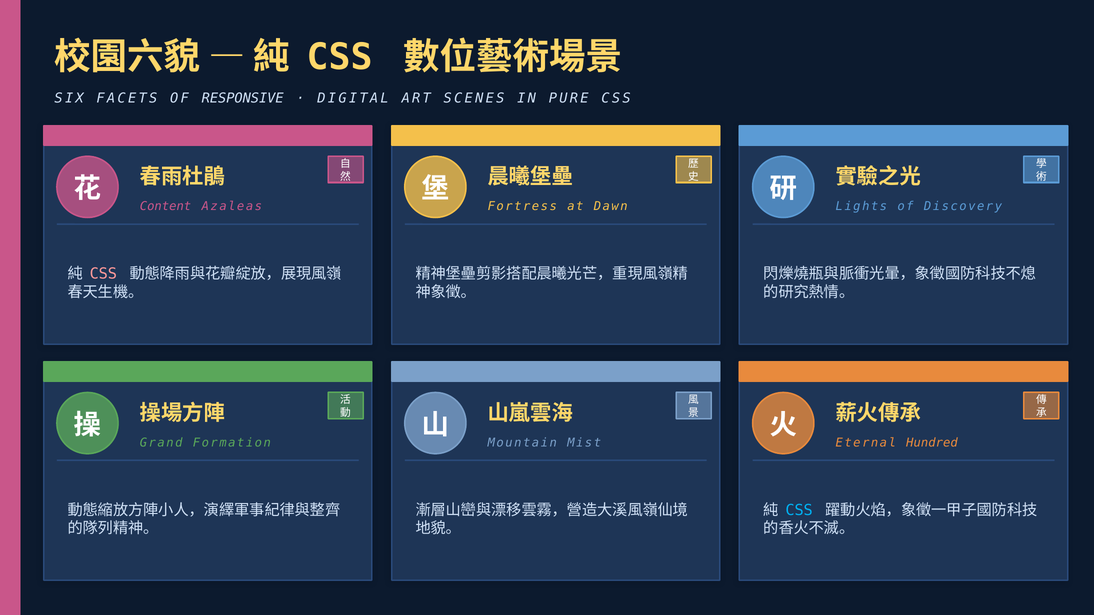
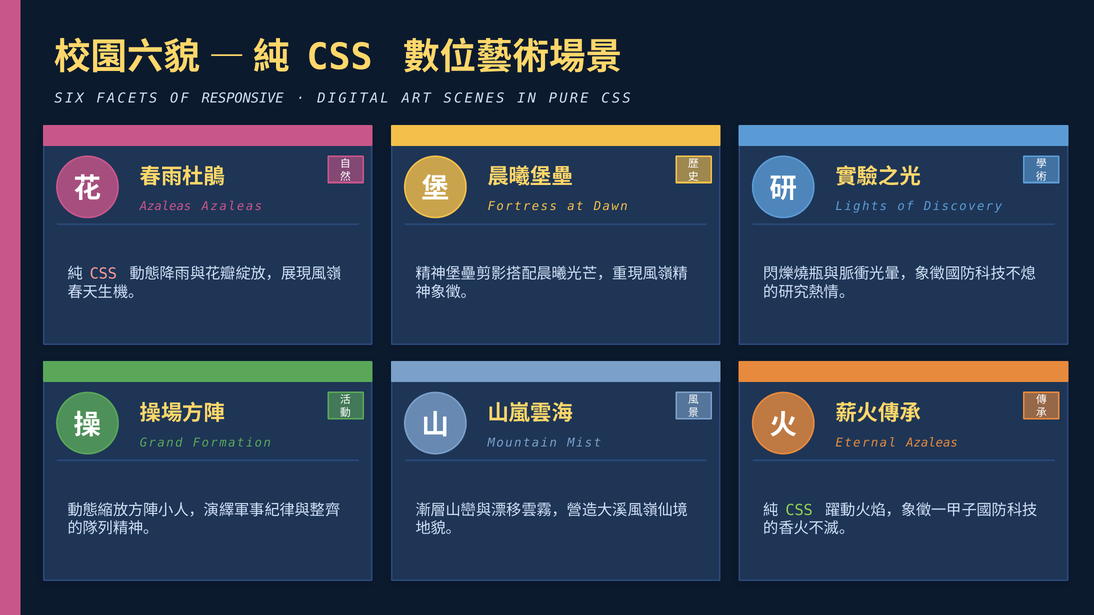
Content: Content -> Azaleas (165, 207)
Eternal Hundred: Hundred -> Azaleas (932, 443)
CSS colour: light blue -> light green (799, 510)
